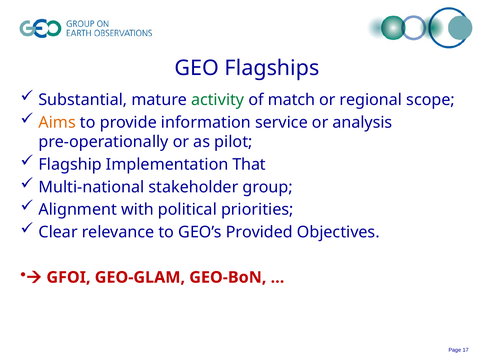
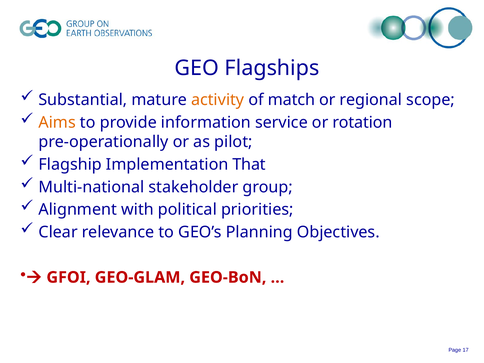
activity colour: green -> orange (218, 100)
analysis: analysis -> rotation (362, 123)
Provided: Provided -> Planning (259, 232)
